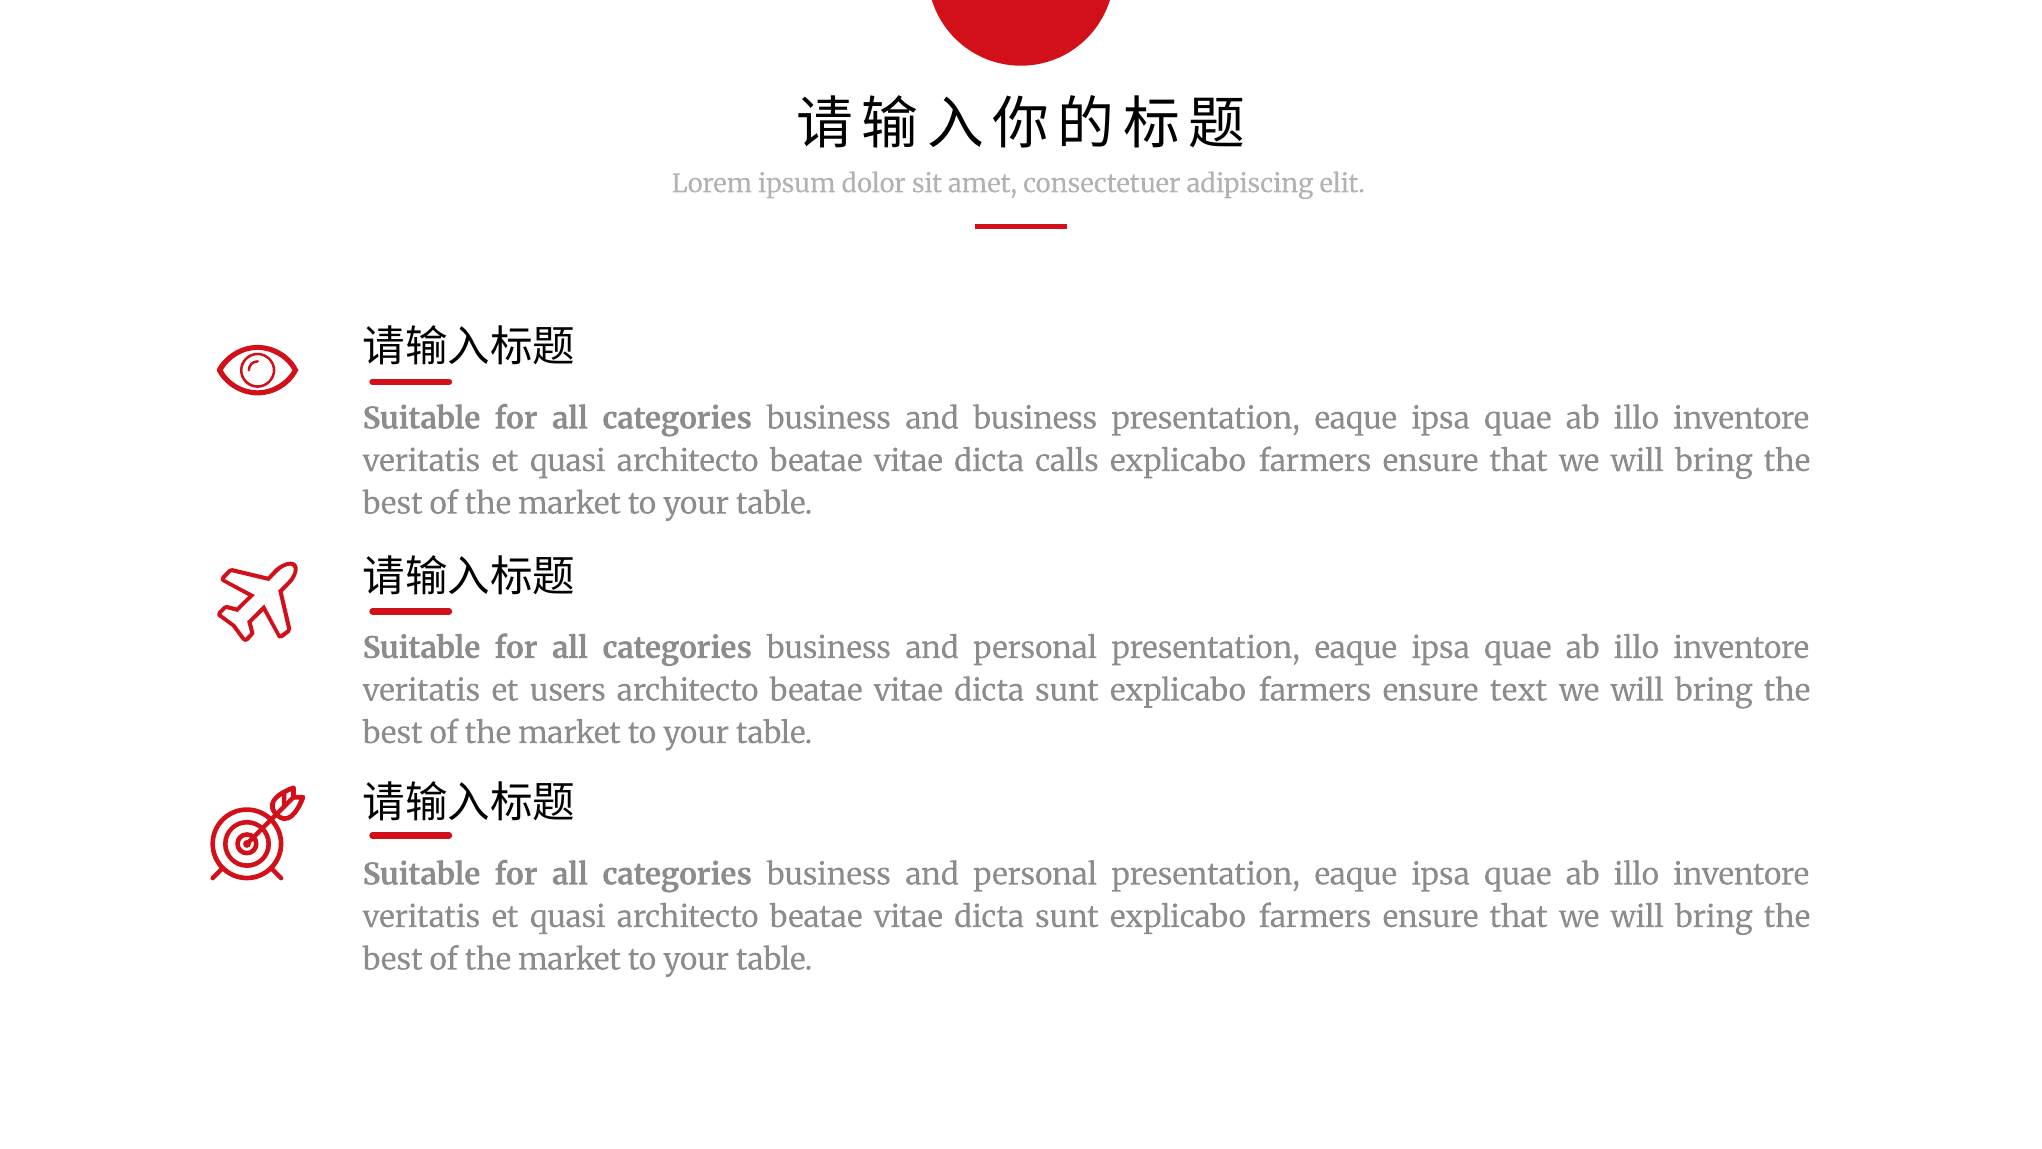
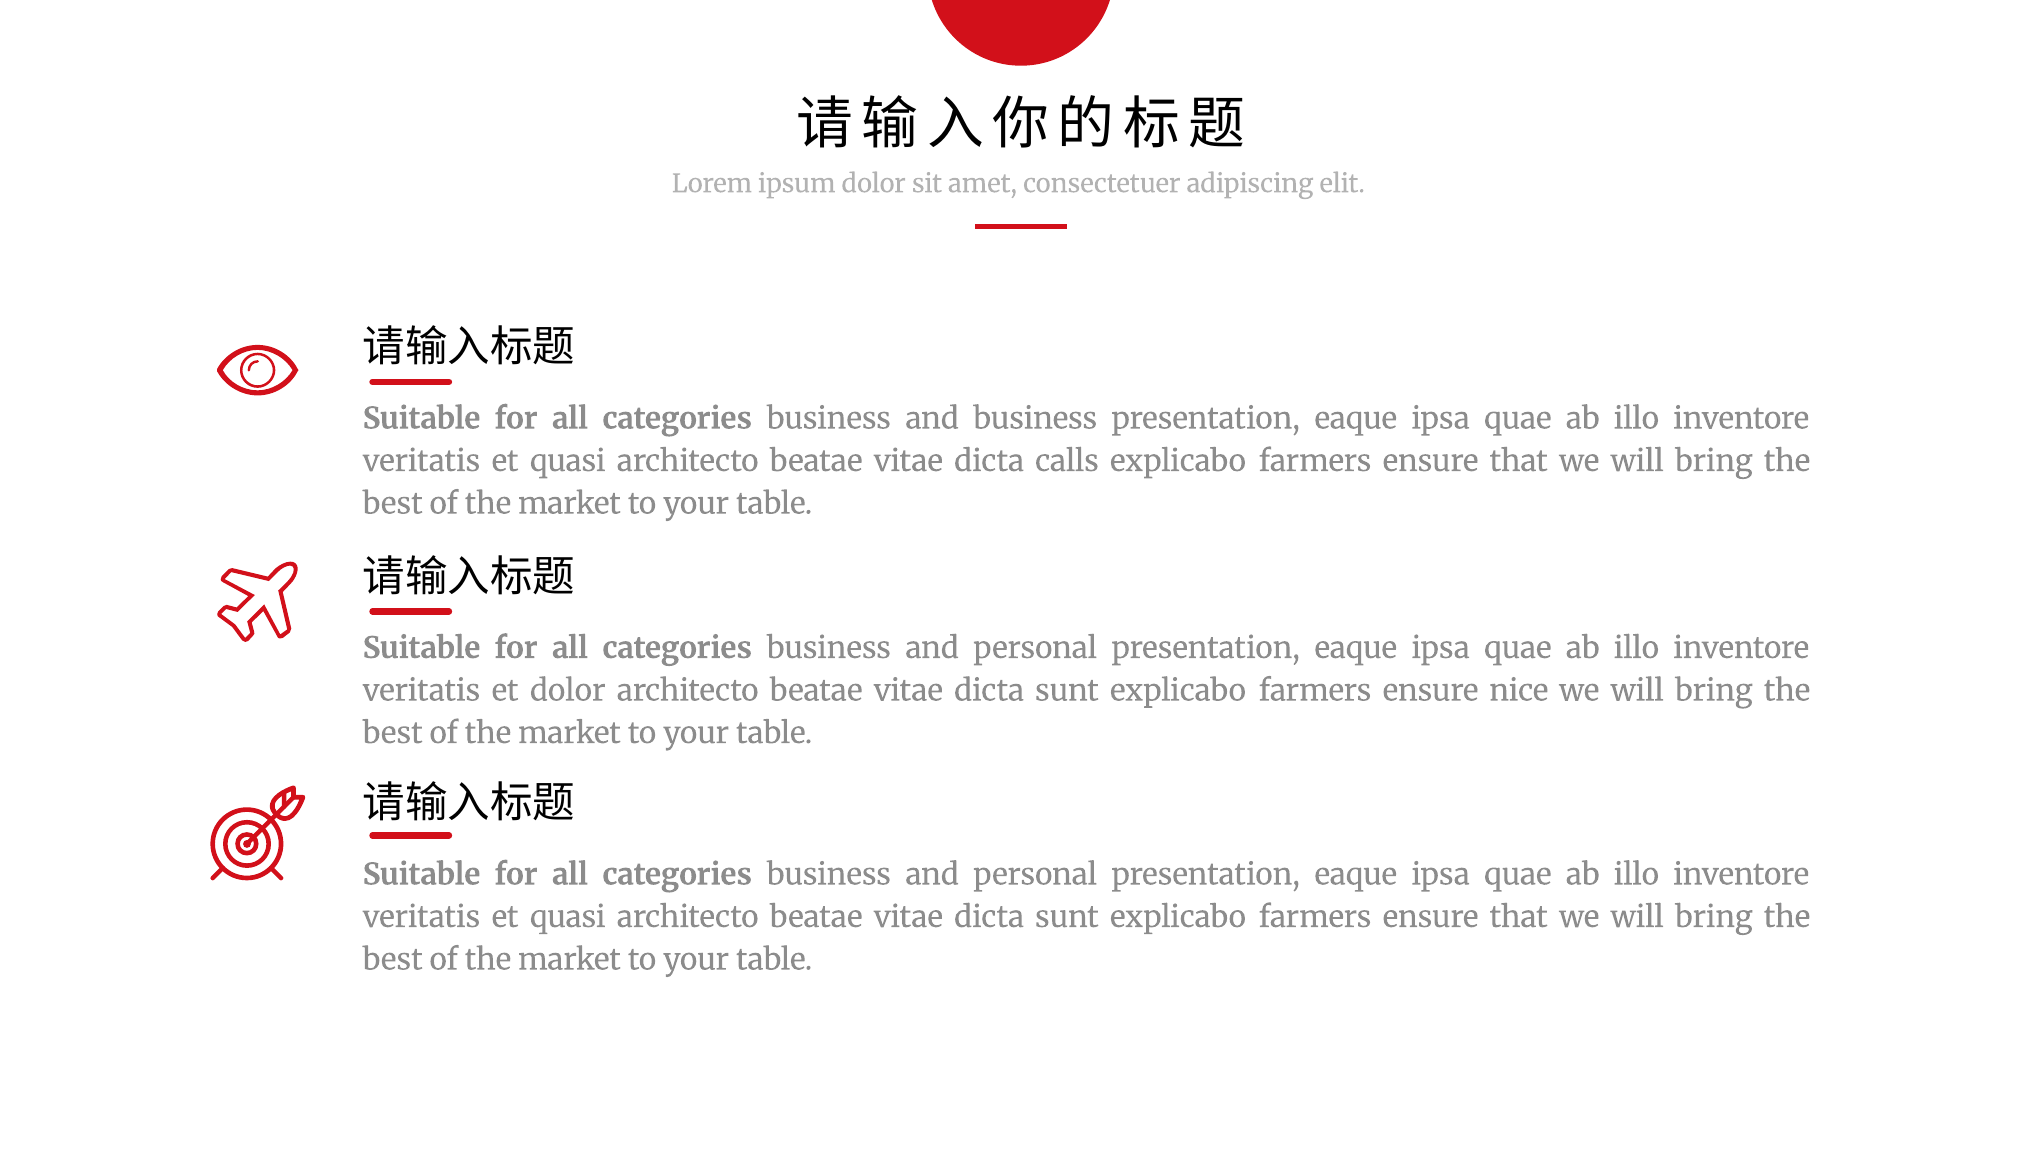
et users: users -> dolor (568, 691)
text: text -> nice (1519, 691)
